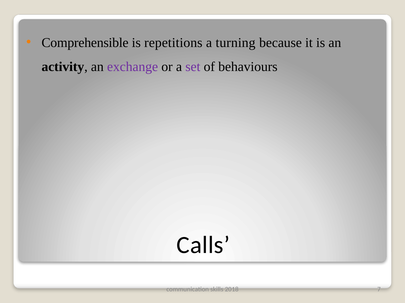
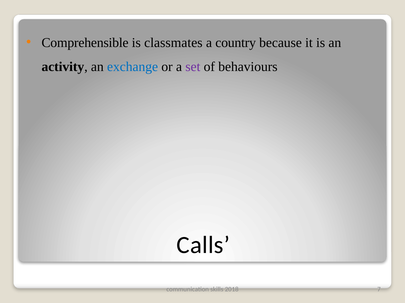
repetitions: repetitions -> classmates (173, 43)
turning: turning -> country (236, 43)
exchange colour: purple -> blue (133, 67)
